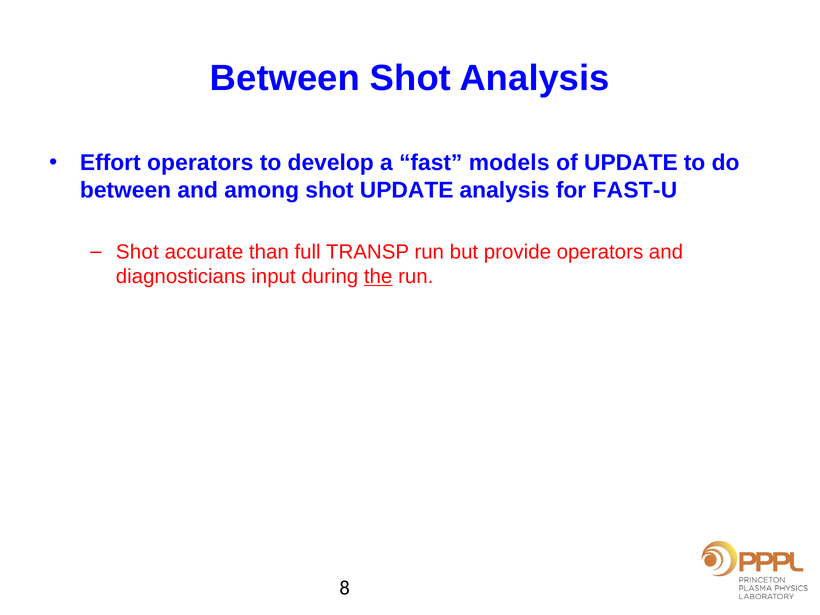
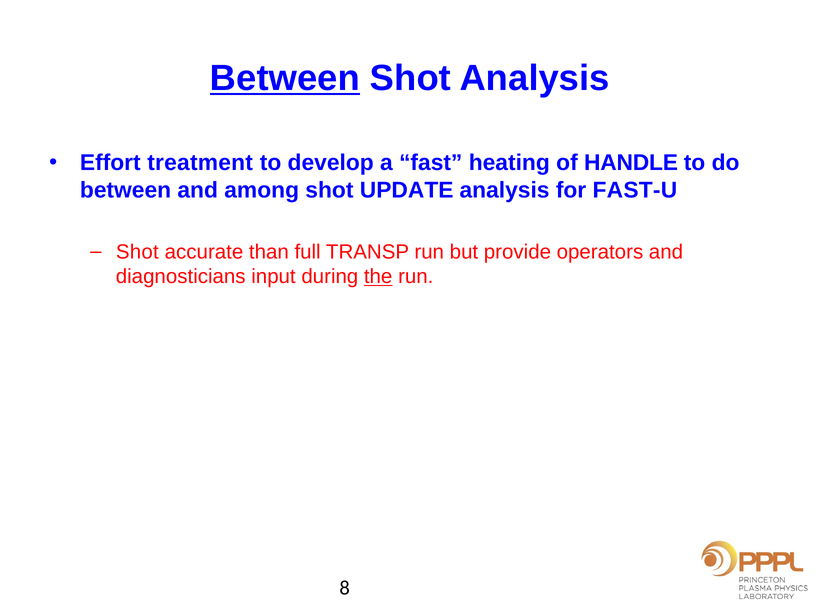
Between underline: none -> present (285, 78)
Effort operators: operators -> treatment (200, 163)
models: models -> heating (509, 163)
of UPDATE: UPDATE -> HANDLE (631, 163)
